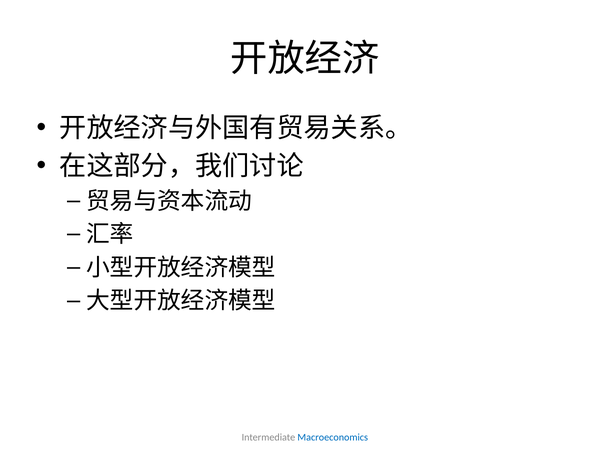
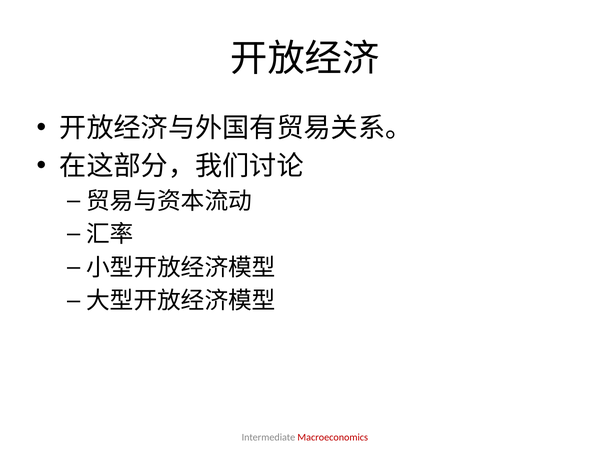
Macroeconomics colour: blue -> red (333, 437)
